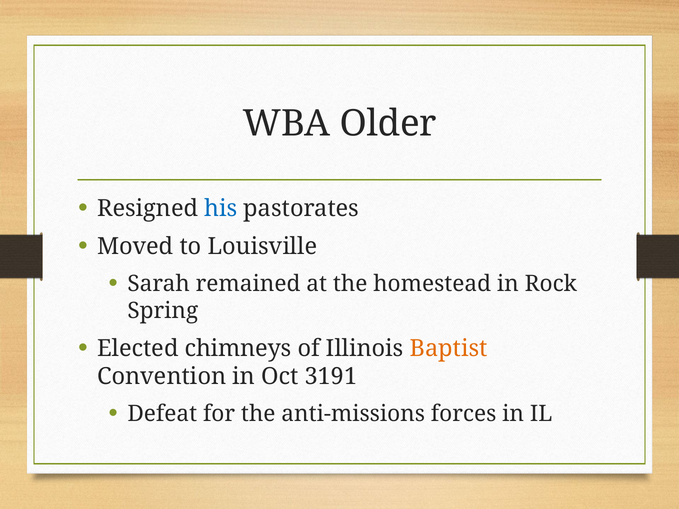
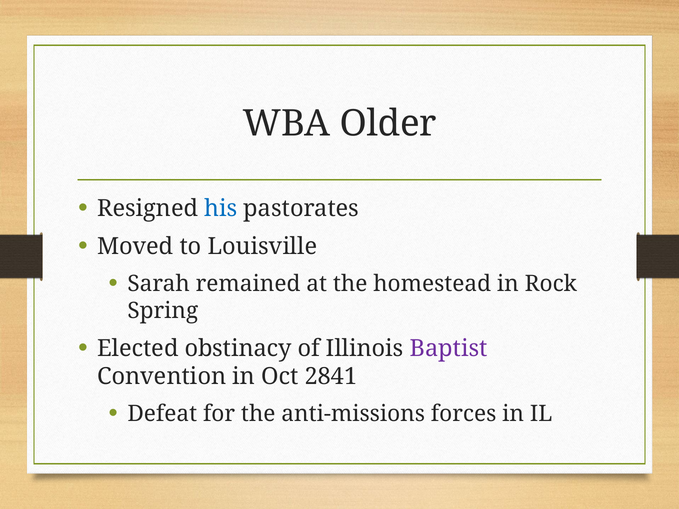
chimneys: chimneys -> obstinacy (238, 349)
Baptist colour: orange -> purple (449, 349)
3191: 3191 -> 2841 (331, 377)
